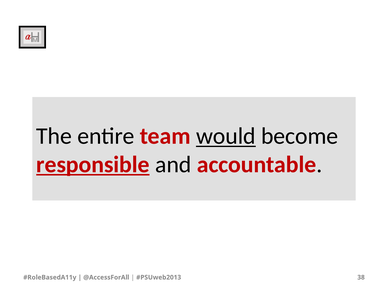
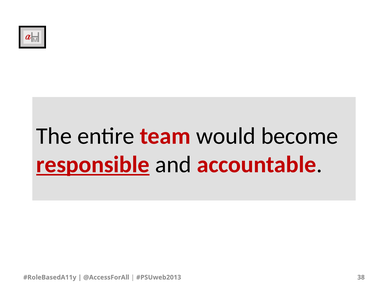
would underline: present -> none (226, 136)
